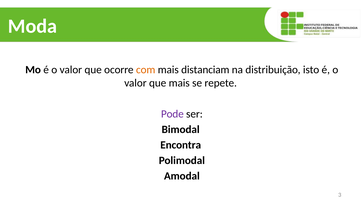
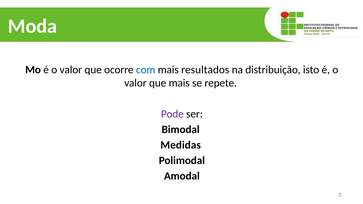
com colour: orange -> blue (146, 70)
distanciam: distanciam -> resultados (205, 70)
Encontra: Encontra -> Medidas (181, 145)
